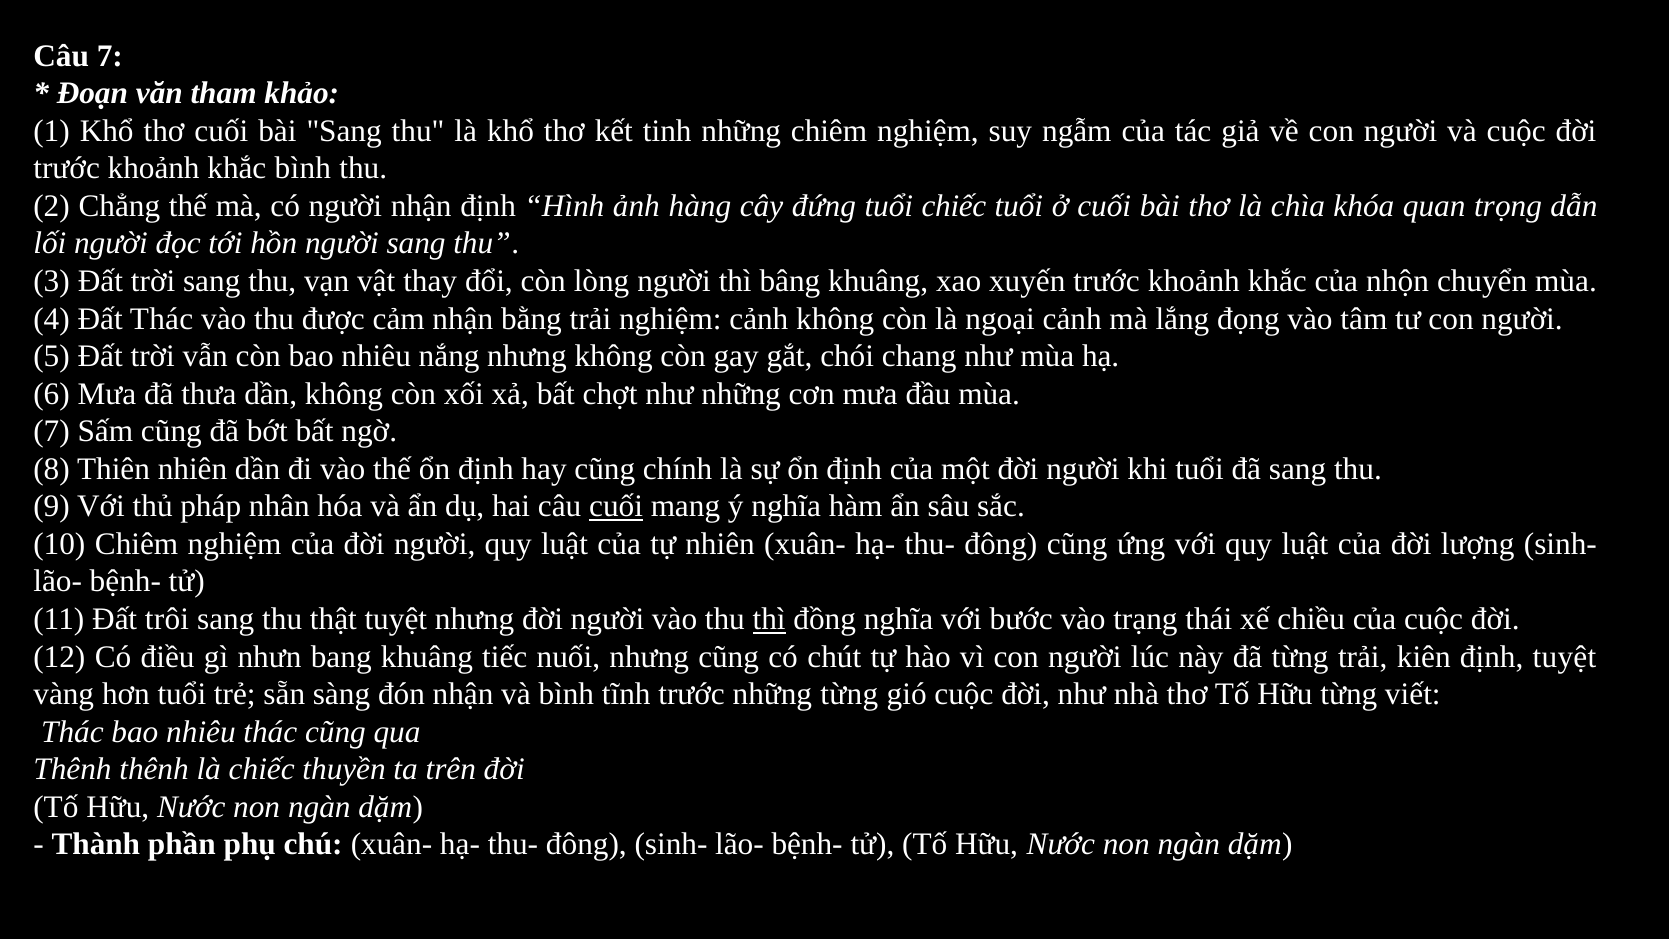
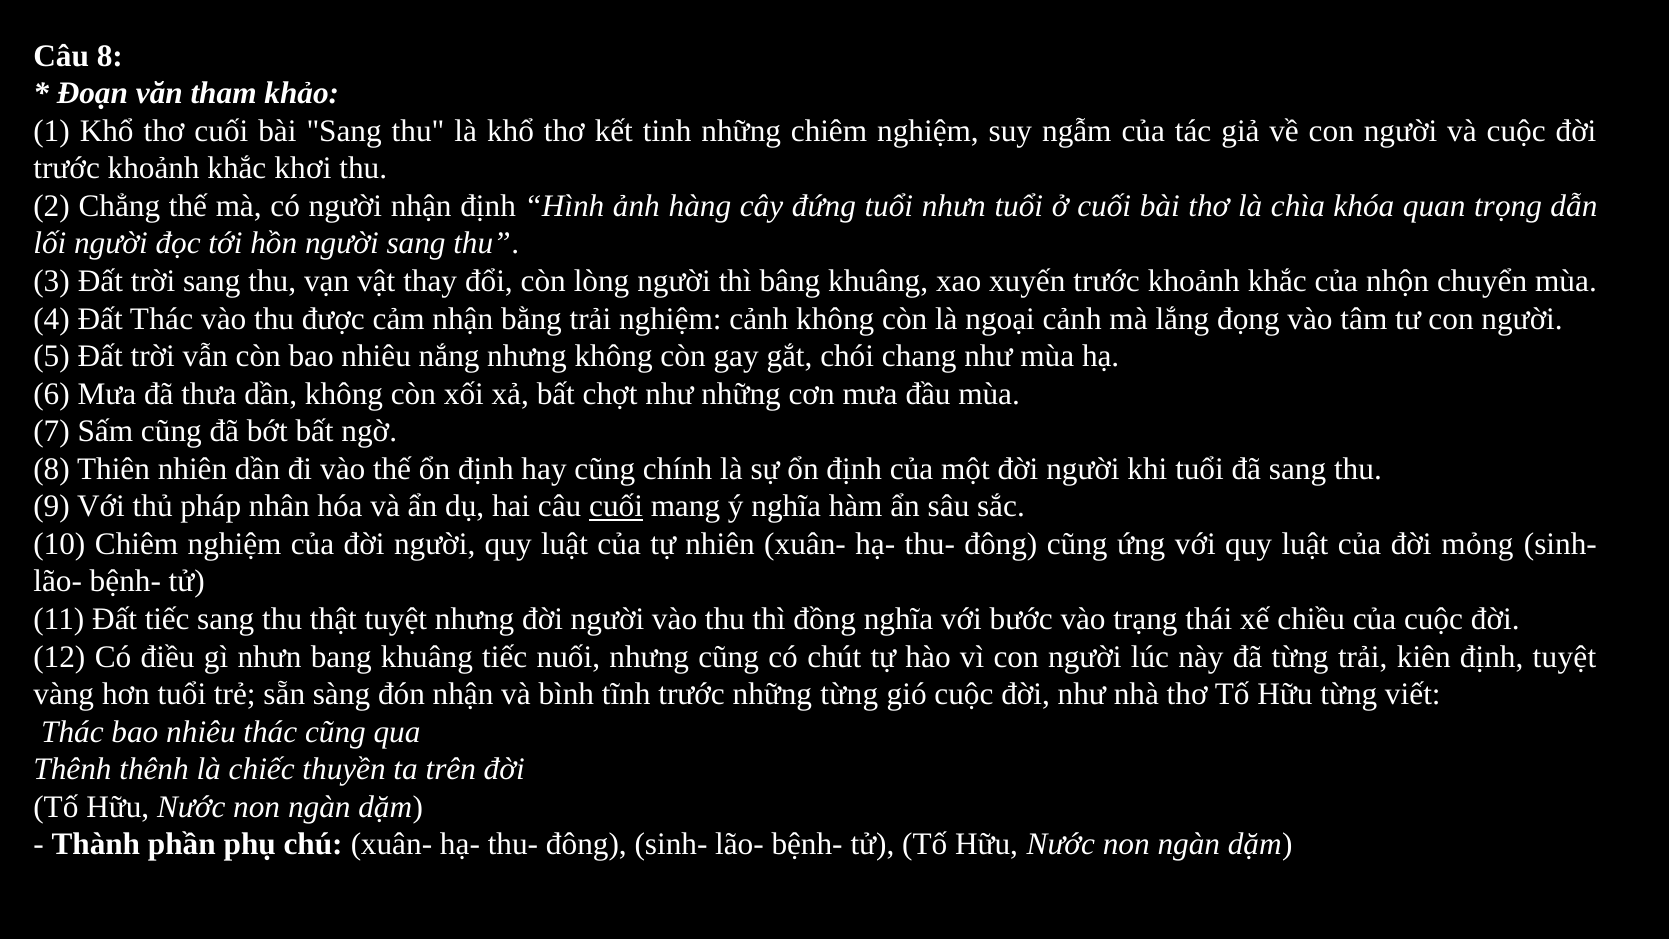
Câu 7: 7 -> 8 (110, 56)
khắc bình: bình -> khơi (303, 168)
tuổi chiếc: chiếc -> nhưn (954, 206)
lượng: lượng -> mỏng (1478, 544)
Đất trôi: trôi -> tiếc (167, 619)
thì underline: present -> none (769, 619)
